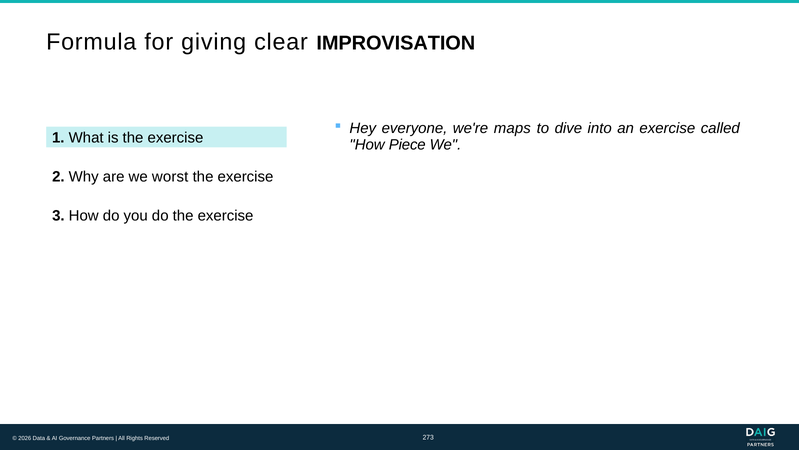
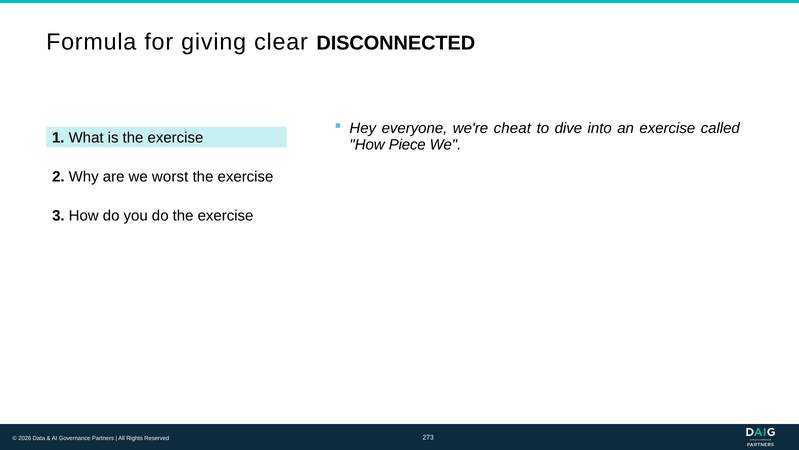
IMPROVISATION: IMPROVISATION -> DISCONNECTED (396, 43)
maps: maps -> cheat (512, 128)
